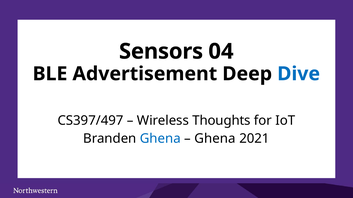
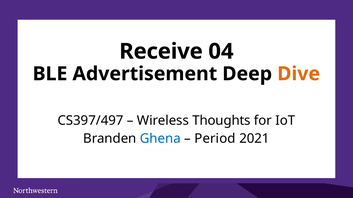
Sensors: Sensors -> Receive (161, 52)
Dive colour: blue -> orange (299, 74)
Ghena: Ghena -> Period (215, 139)
